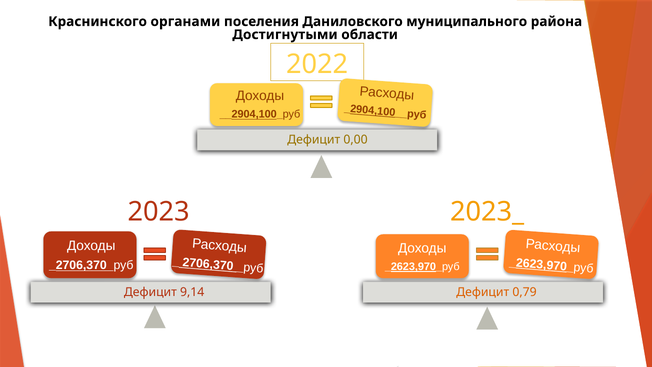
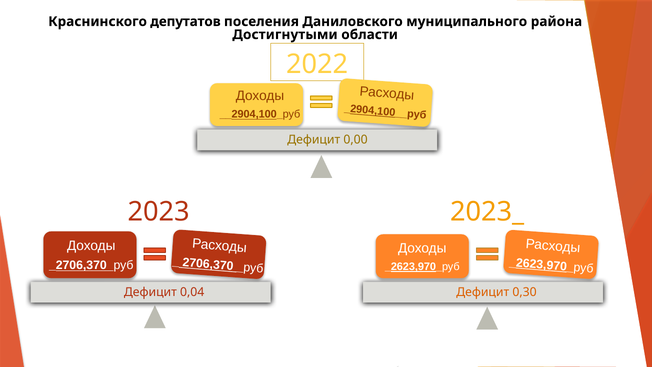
органами: органами -> депутатов (186, 22)
9,14: 9,14 -> 0,04 (192, 292)
0,79: 0,79 -> 0,30 (525, 292)
